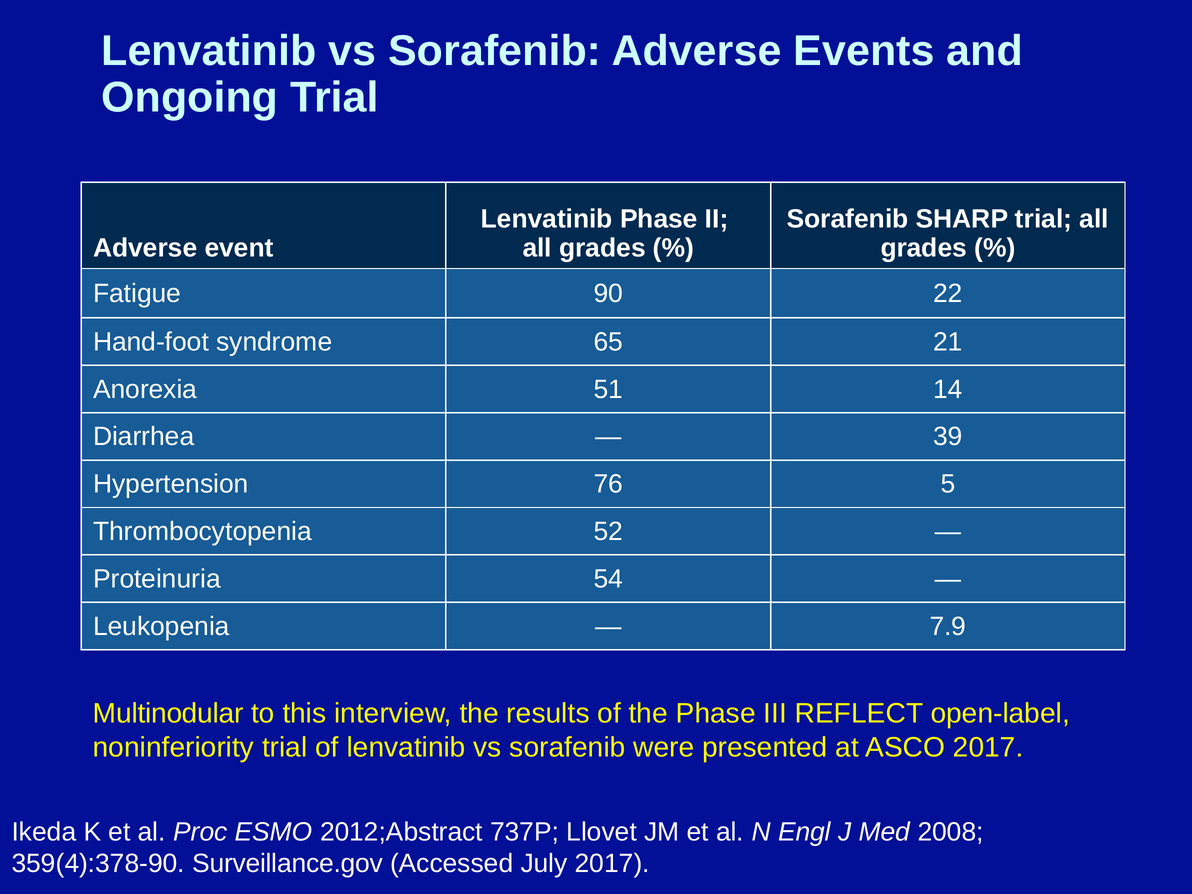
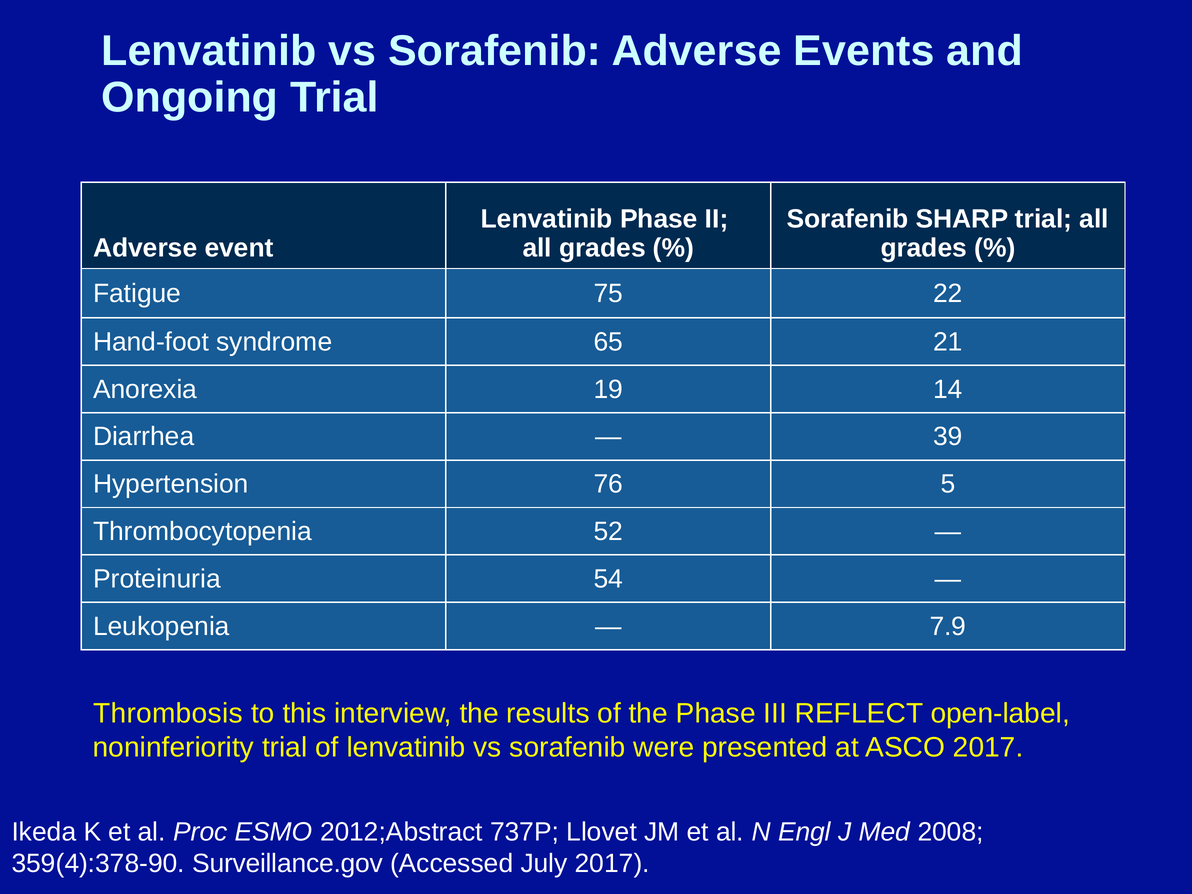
90: 90 -> 75 (608, 294)
51: 51 -> 19 (608, 389)
Multinodular: Multinodular -> Thrombosis (168, 714)
